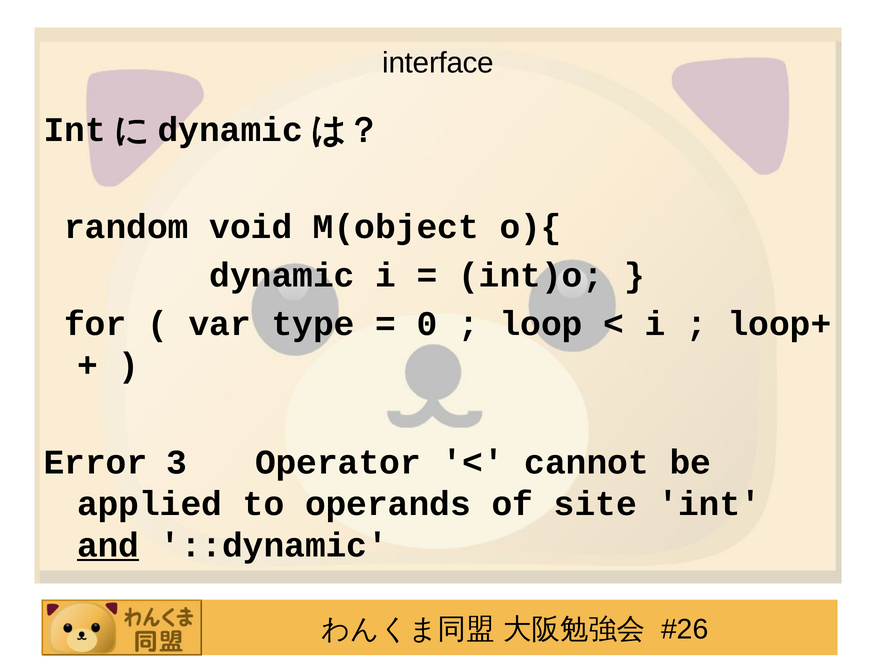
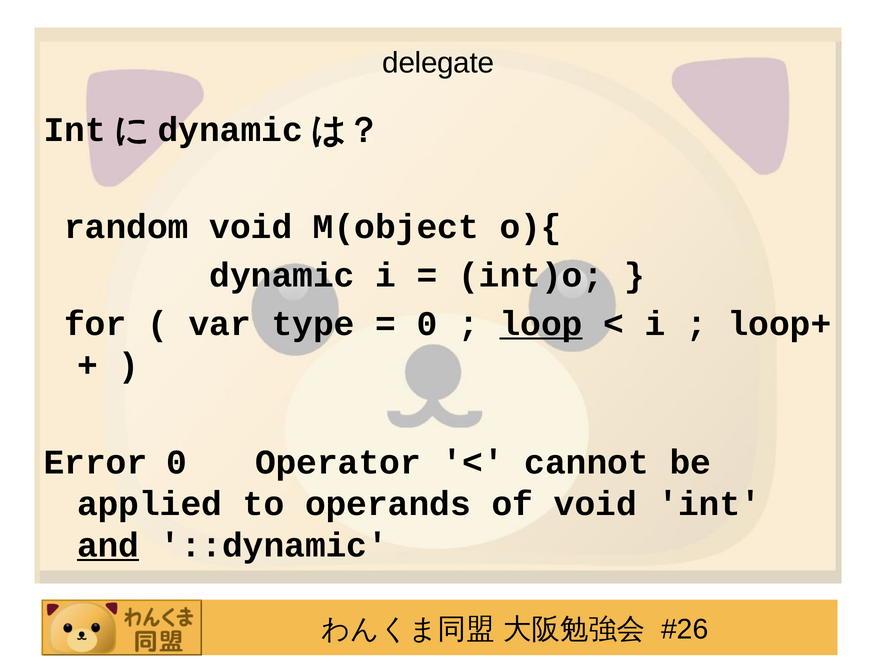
interface: interface -> delegate (438, 63)
loop underline: none -> present (541, 324)
Error 3: 3 -> 0 (176, 463)
of site: site -> void (595, 504)
